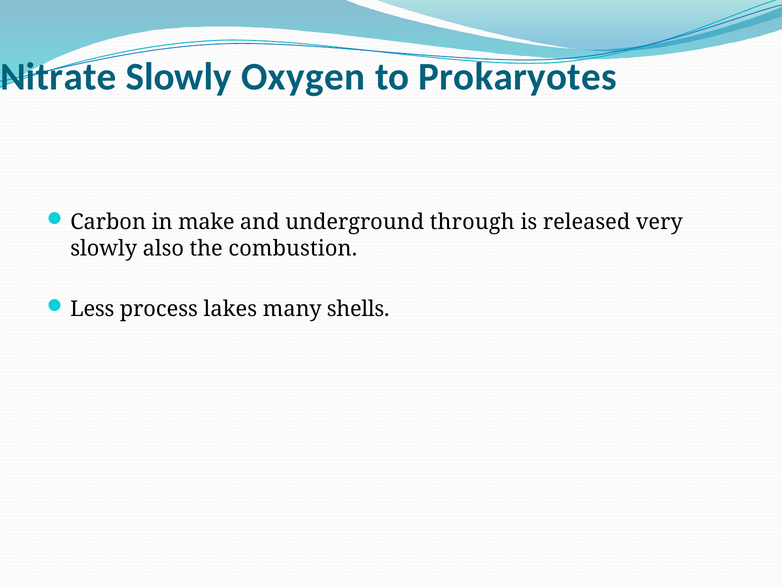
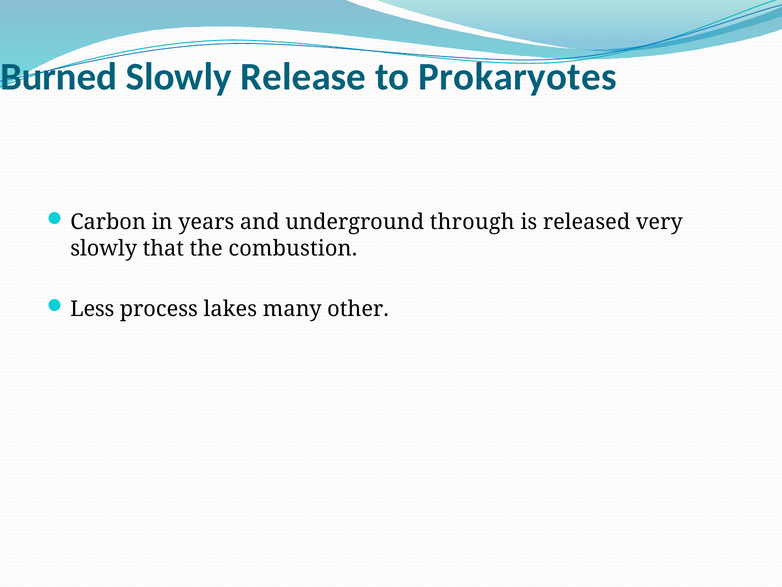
Nitrate: Nitrate -> Burned (58, 77)
Oxygen: Oxygen -> Release (303, 77)
make: make -> years (206, 222)
also: also -> that (163, 248)
shells: shells -> other (358, 309)
